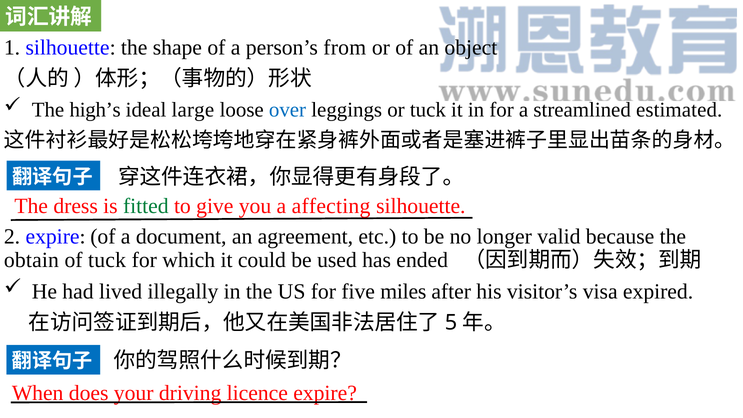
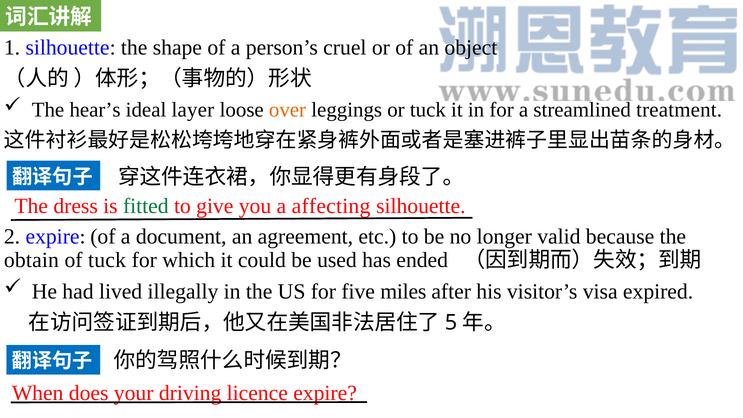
from: from -> cruel (345, 47)
high’s: high’s -> hear’s (95, 110)
large: large -> layer (193, 110)
over colour: blue -> orange (288, 110)
estimated: estimated -> treatment (679, 110)
